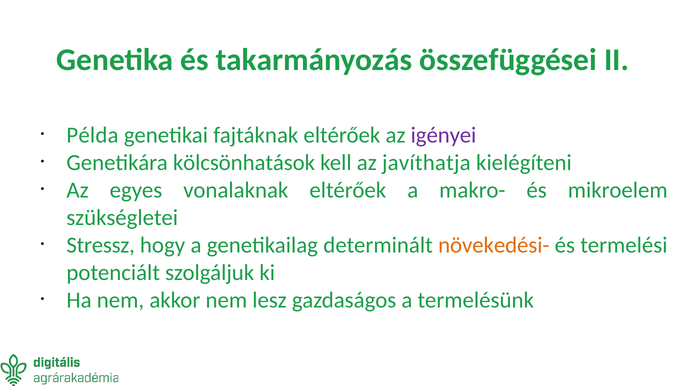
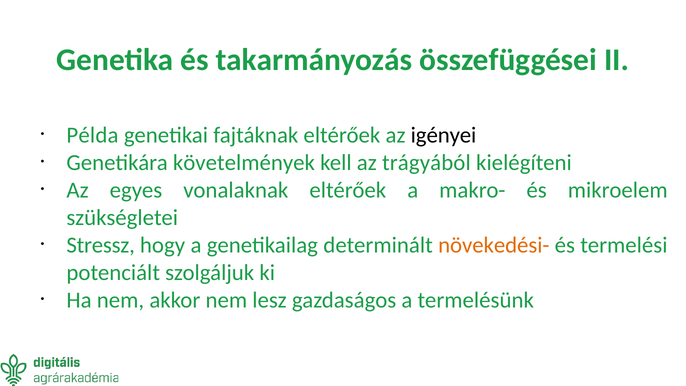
igényei colour: purple -> black (444, 135)
kölcsönhatások: kölcsönhatások -> követelmények (244, 163)
javíthatja: javíthatja -> trágyából (426, 163)
